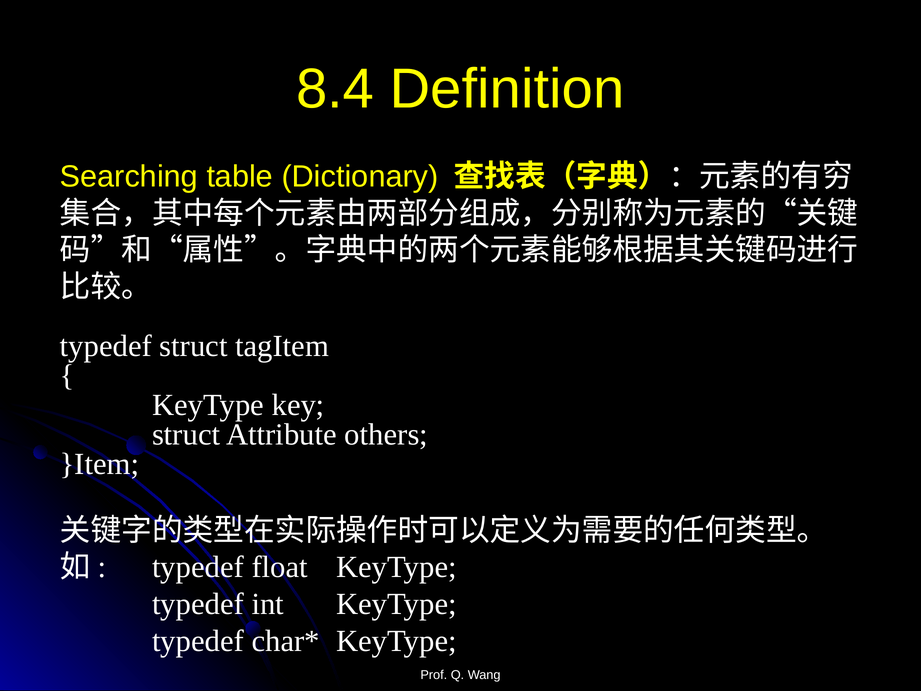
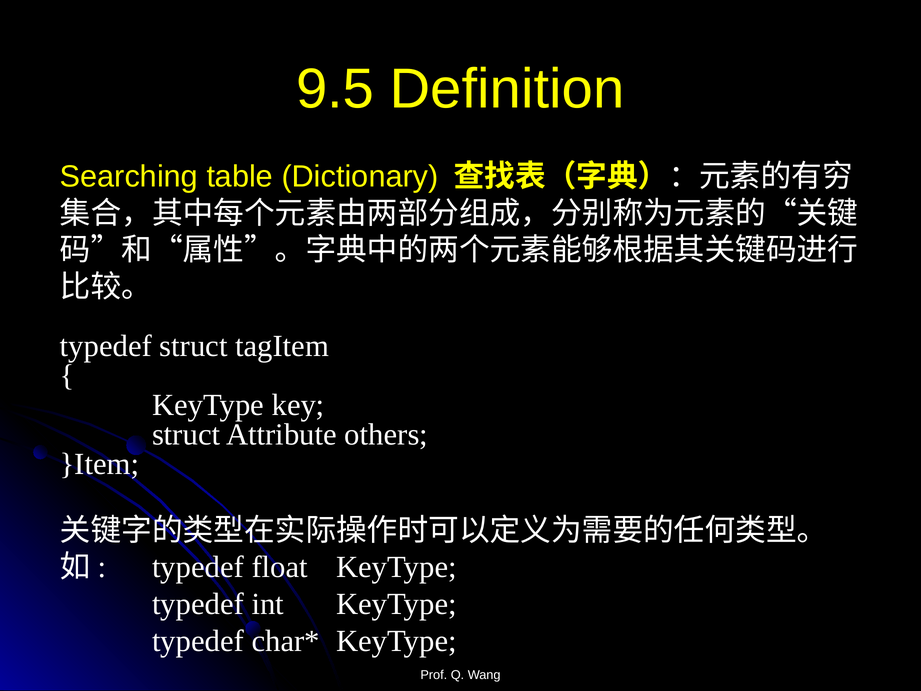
8.4: 8.4 -> 9.5 (335, 89)
